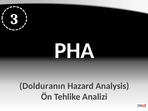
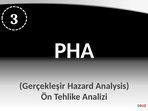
Dolduranın: Dolduranın -> Gerçekleşir (42, 86)
